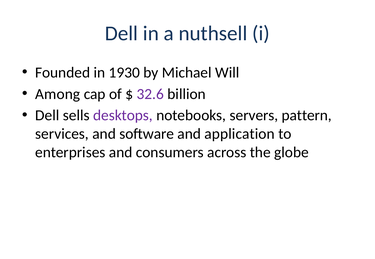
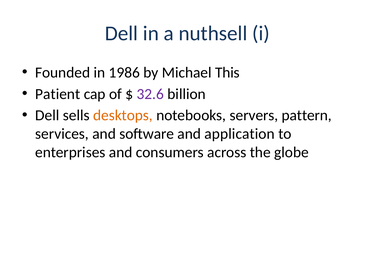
1930: 1930 -> 1986 (124, 73)
Will: Will -> This (227, 73)
Among: Among -> Patient (58, 94)
desktops colour: purple -> orange (123, 116)
